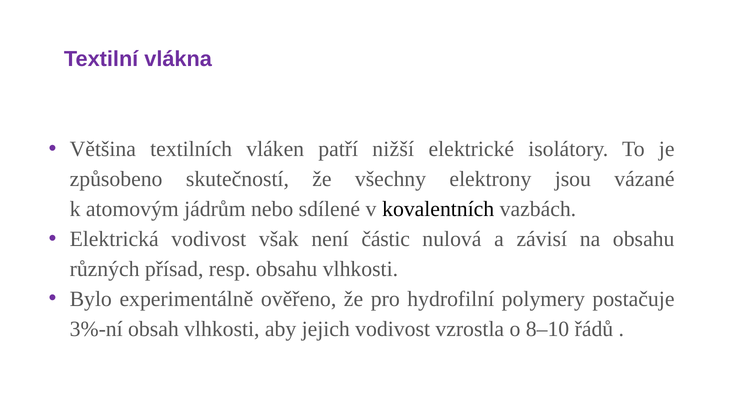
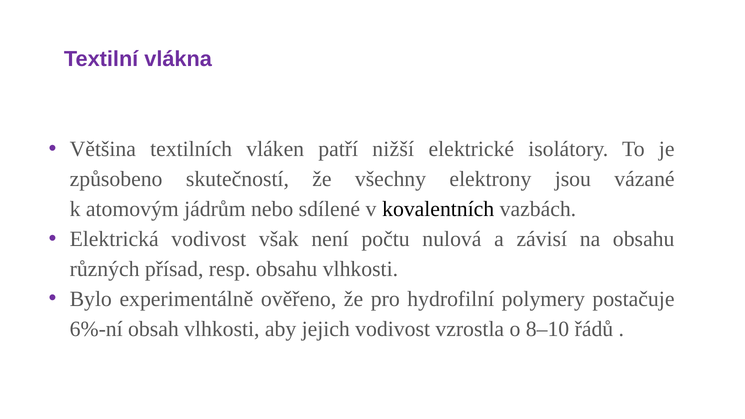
částic: částic -> počtu (386, 239)
3%-ní: 3%-ní -> 6%-ní (96, 329)
